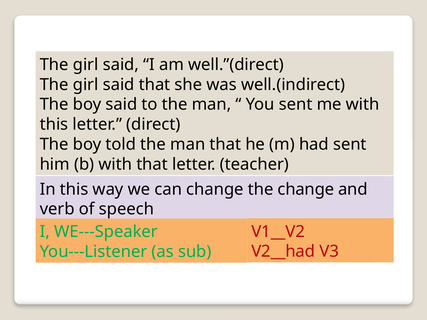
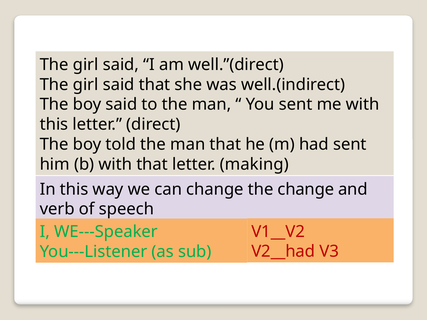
teacher: teacher -> making (254, 164)
